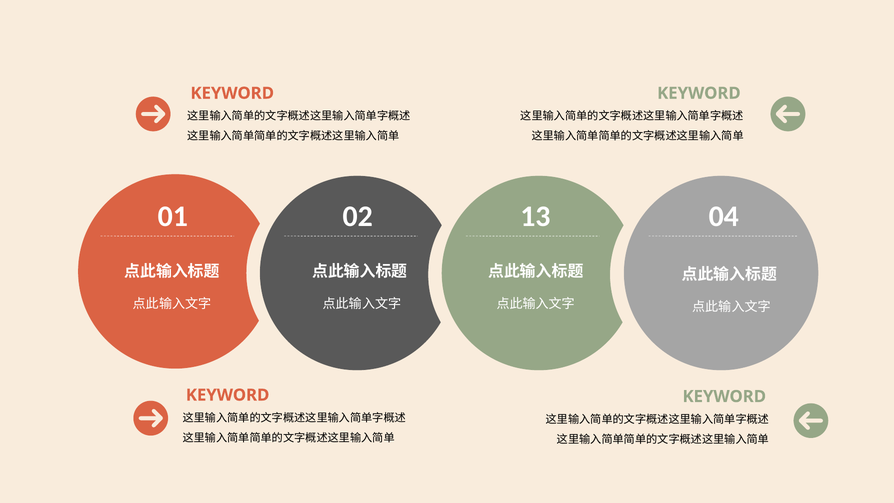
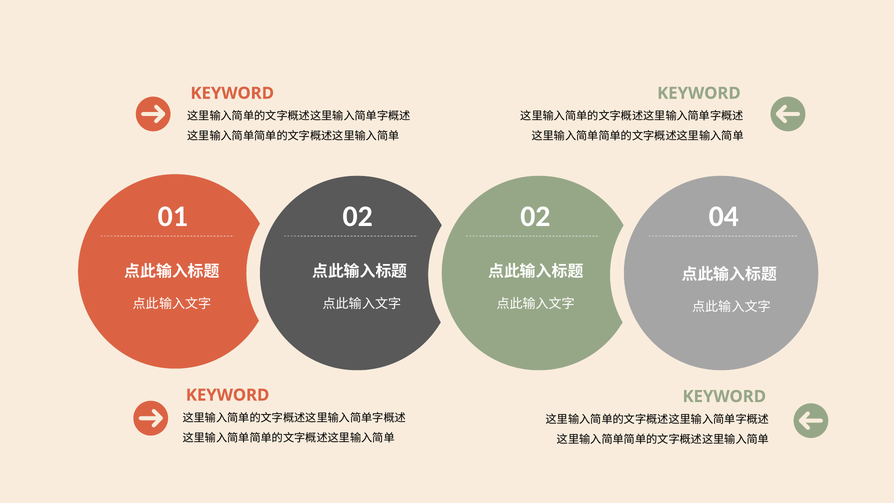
02 13: 13 -> 02 (535, 216)
